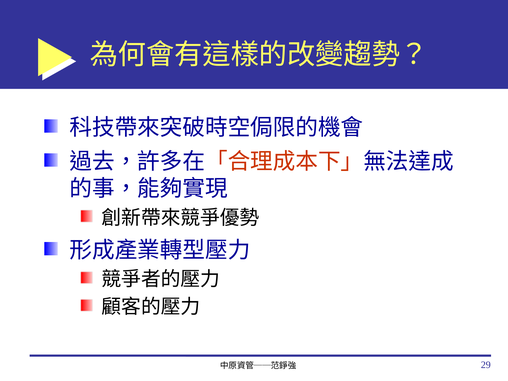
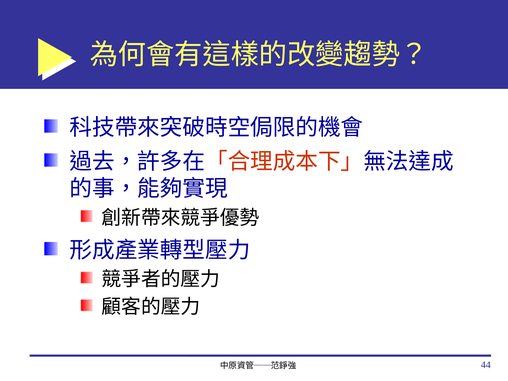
29: 29 -> 44 (486, 365)
